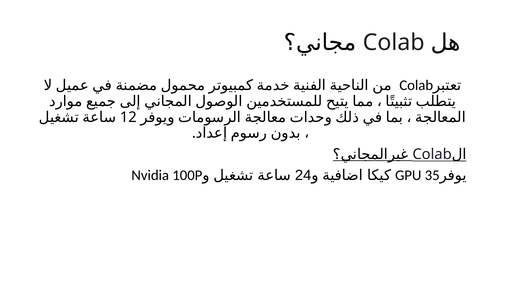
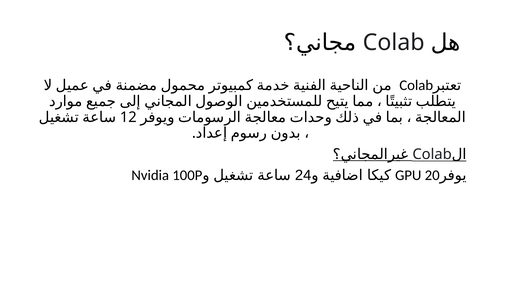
35: 35 -> 20 (432, 175)
